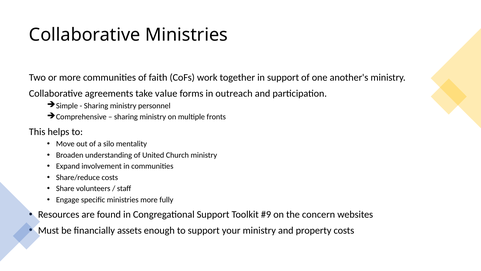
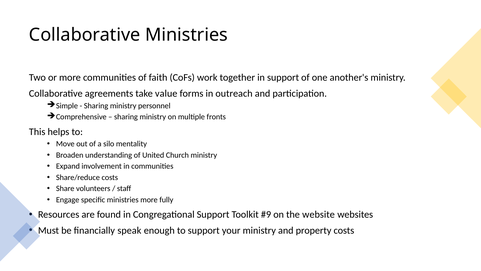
concern: concern -> website (319, 214)
assets: assets -> speak (129, 230)
